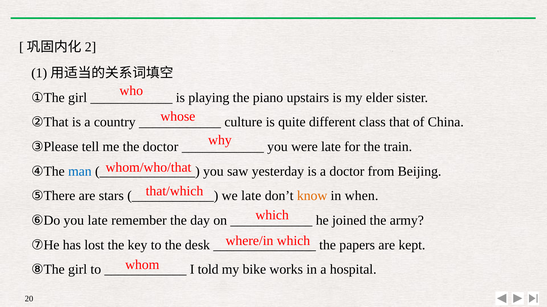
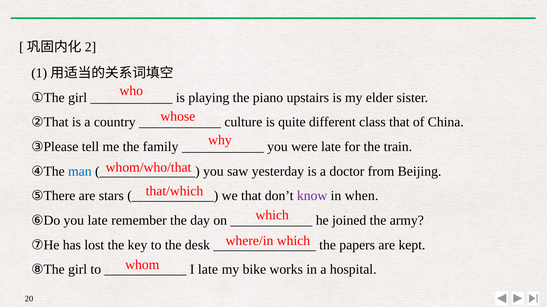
the doctor: doctor -> family (161, 147)
we late: late -> that (251, 196)
know colour: orange -> purple (312, 196)
I told: told -> late (208, 270)
